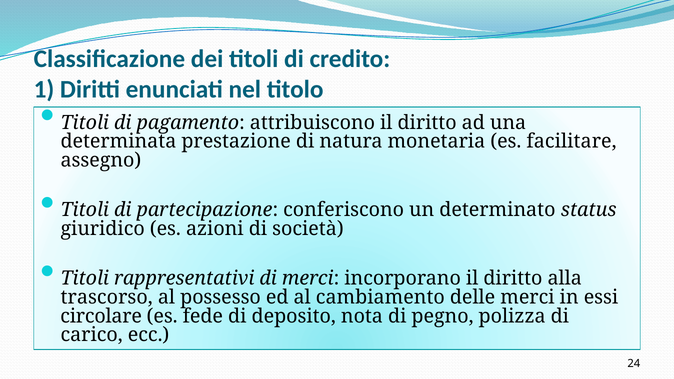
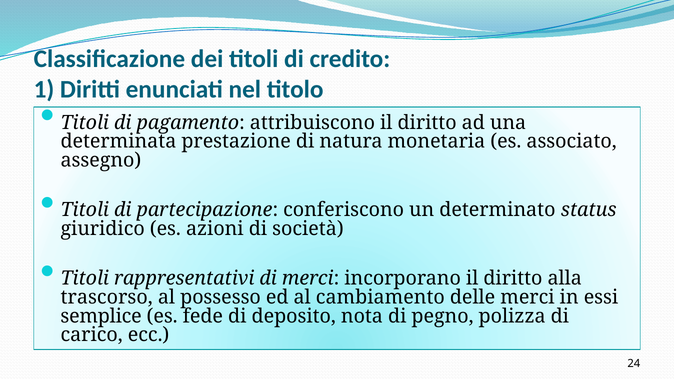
facilitare: facilitare -> associato (572, 142)
circolare: circolare -> semplice (101, 316)
